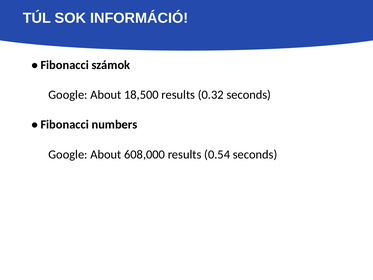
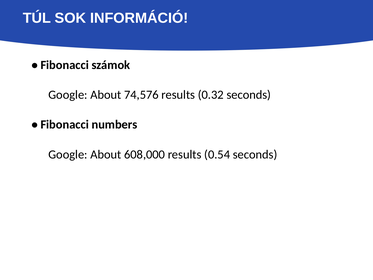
18,500: 18,500 -> 74,576 (141, 95)
